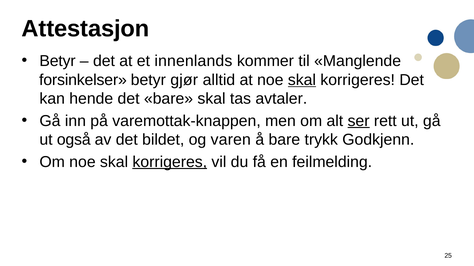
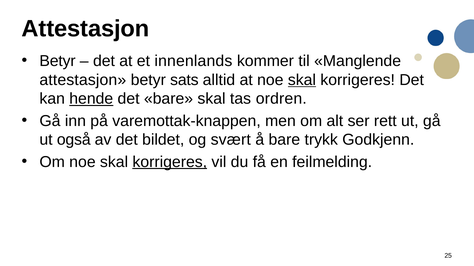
forsinkelser: forsinkelser -> attestasjon (83, 80)
gjør: gjør -> sats (184, 80)
hende underline: none -> present (91, 99)
avtaler: avtaler -> ordren (281, 99)
ser underline: present -> none (359, 121)
varen: varen -> svært (231, 140)
